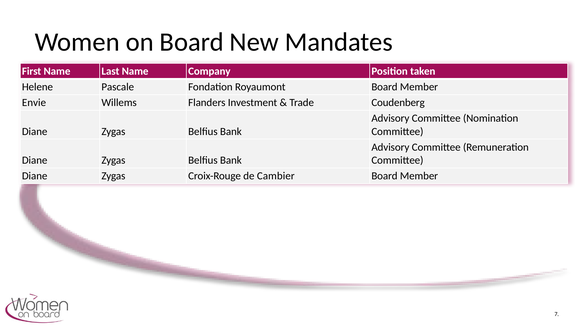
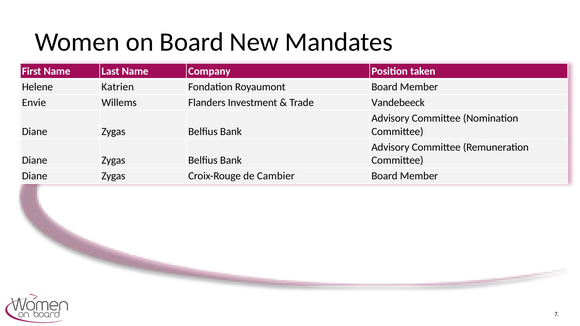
Pascale: Pascale -> Katrien (118, 87)
Coudenberg: Coudenberg -> Vandebeeck (398, 103)
